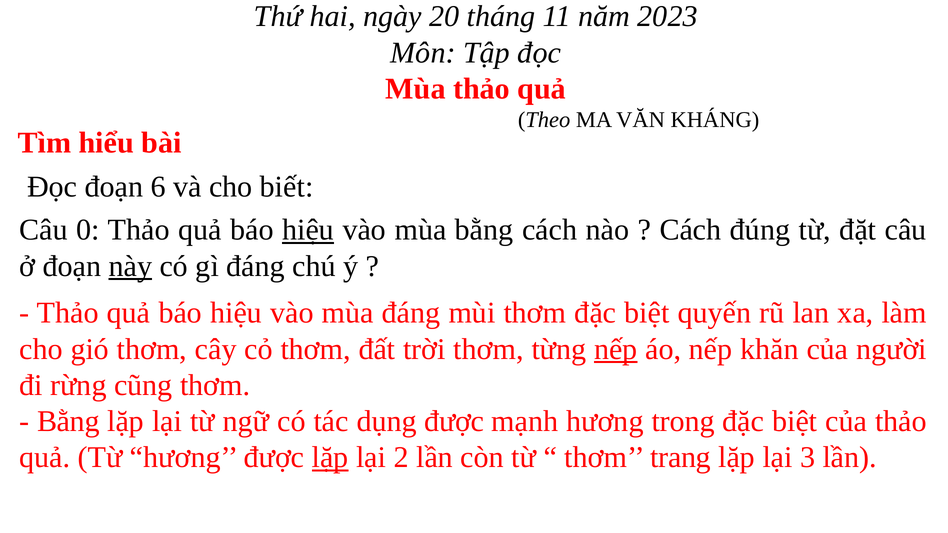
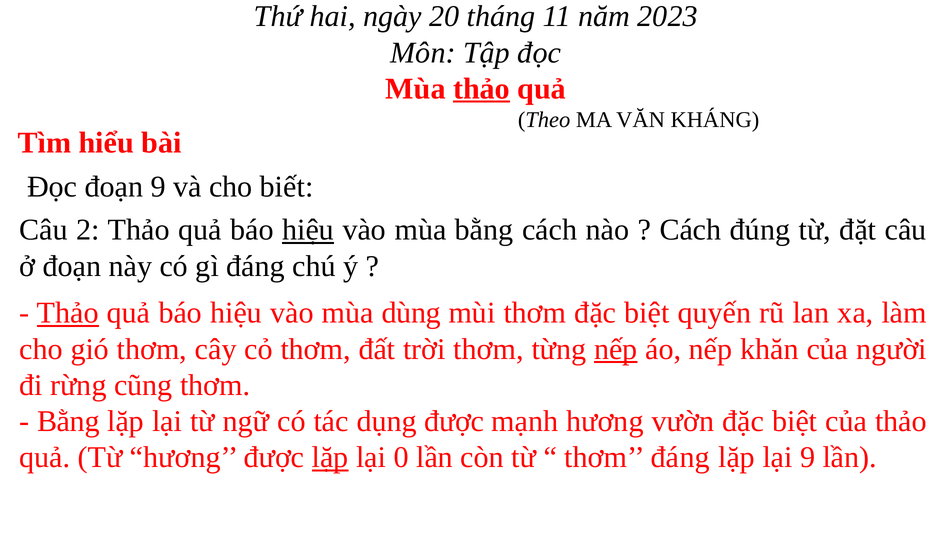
thảo underline: none -> present (482, 89)
đoạn 6: 6 -> 9 (158, 187)
0: 0 -> 2 (88, 230)
này underline: present -> none (130, 266)
Thảo underline: none -> present (68, 313)
mùa đáng: đáng -> dùng (411, 313)
trong: trong -> vườn (683, 422)
2: 2 -> 0 (401, 458)
thơm trang: trang -> đáng (680, 458)
lại 3: 3 -> 9 (808, 458)
